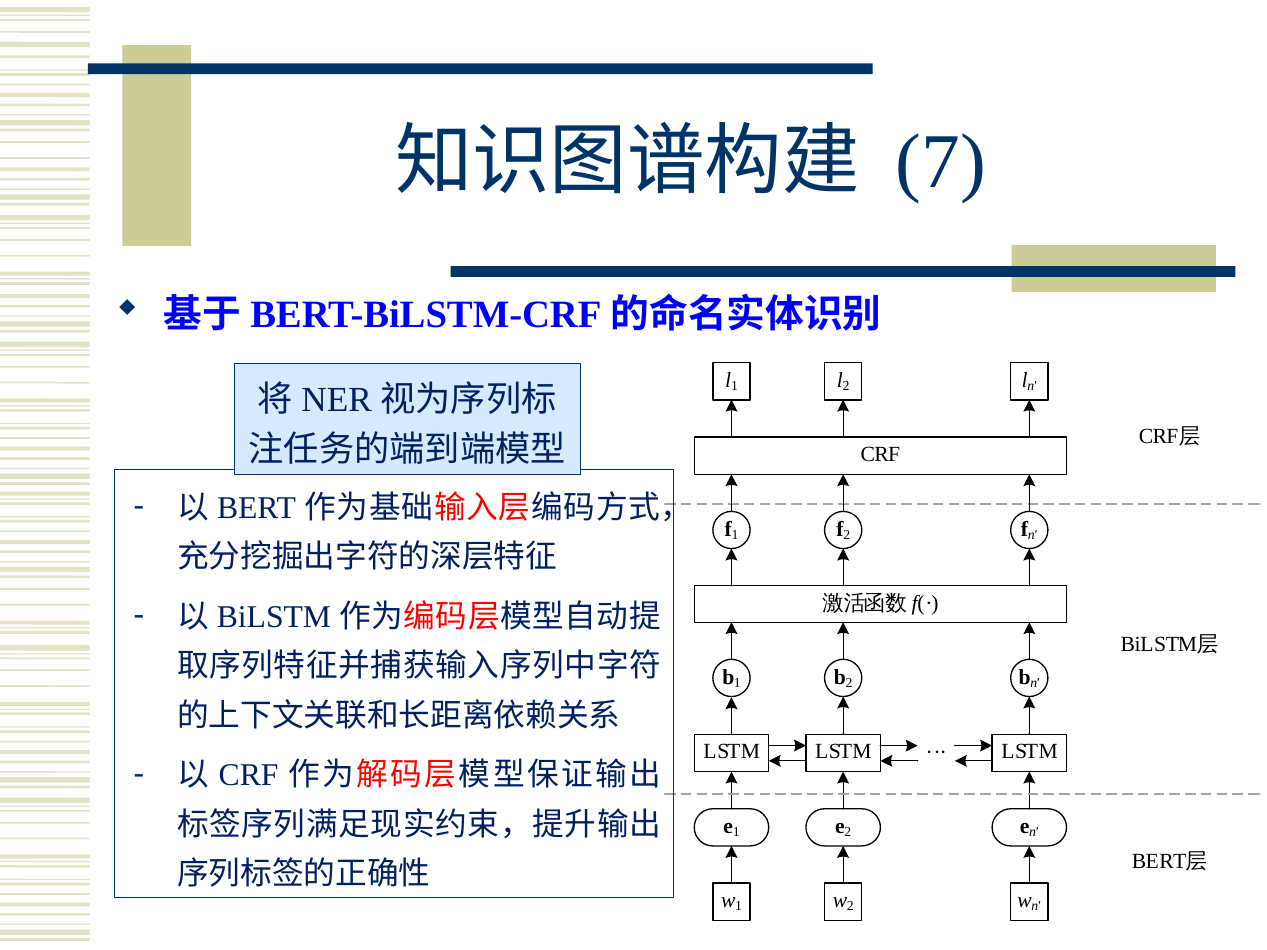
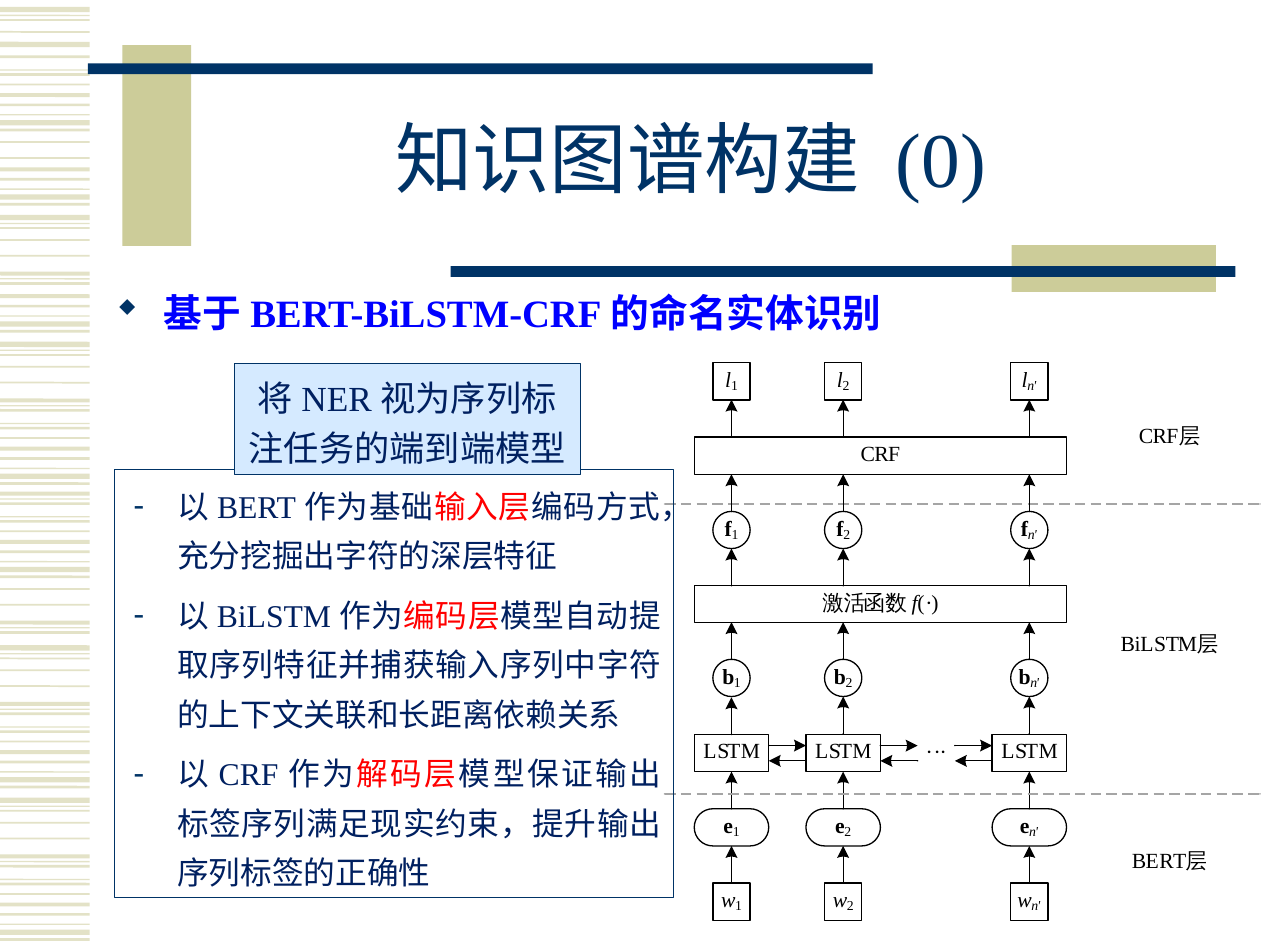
7: 7 -> 0 (941, 162)
